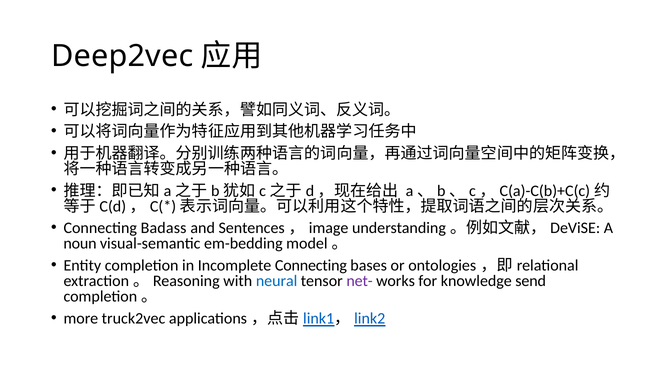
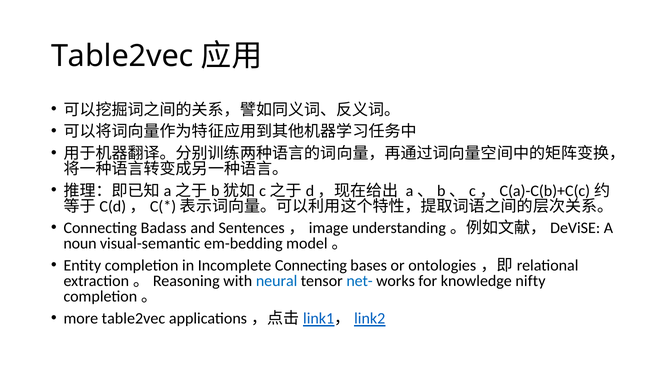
Deep2vec: Deep2vec -> Table2vec (122, 56)
net- colour: purple -> blue (360, 281)
send: send -> nifty (530, 281)
more truck2vec: truck2vec -> table2vec (133, 319)
